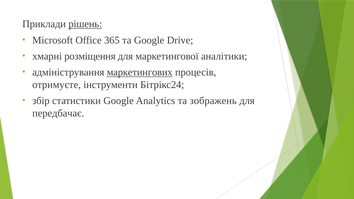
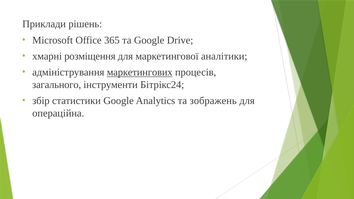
рішень underline: present -> none (85, 24)
отримуєте: отримуєте -> загального (57, 85)
передбачає: передбачає -> операційна (58, 113)
